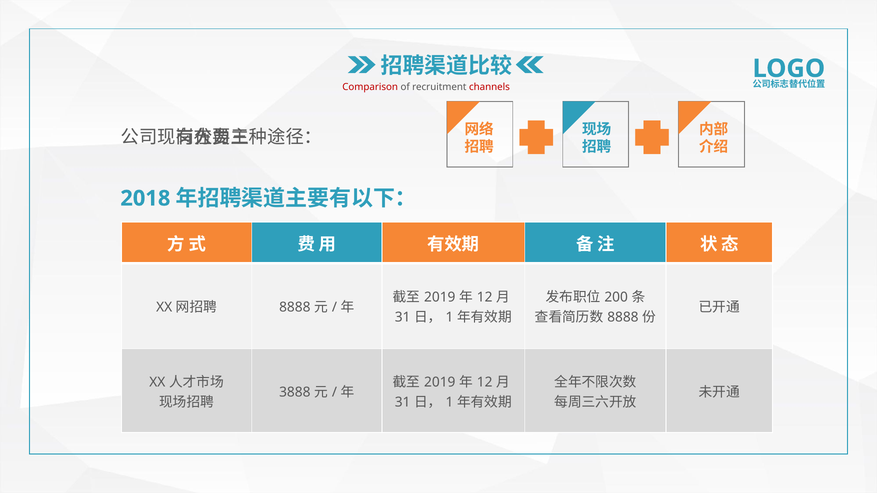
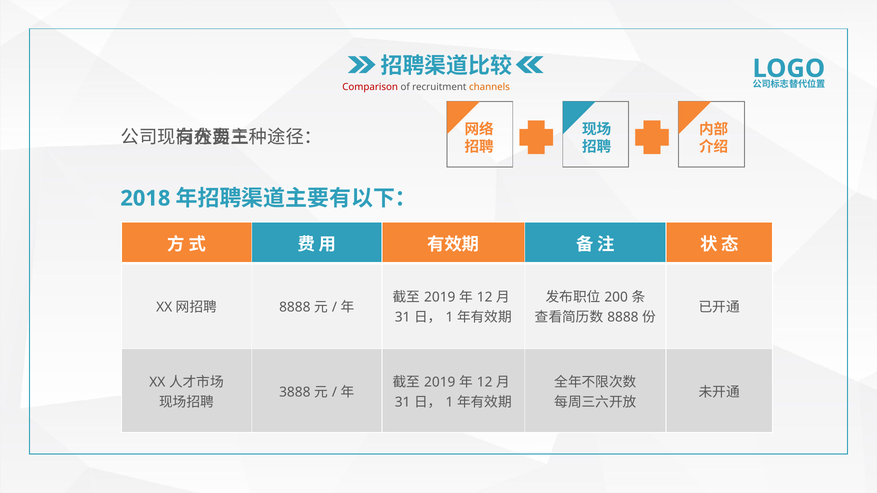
channels colour: red -> orange (489, 87)
